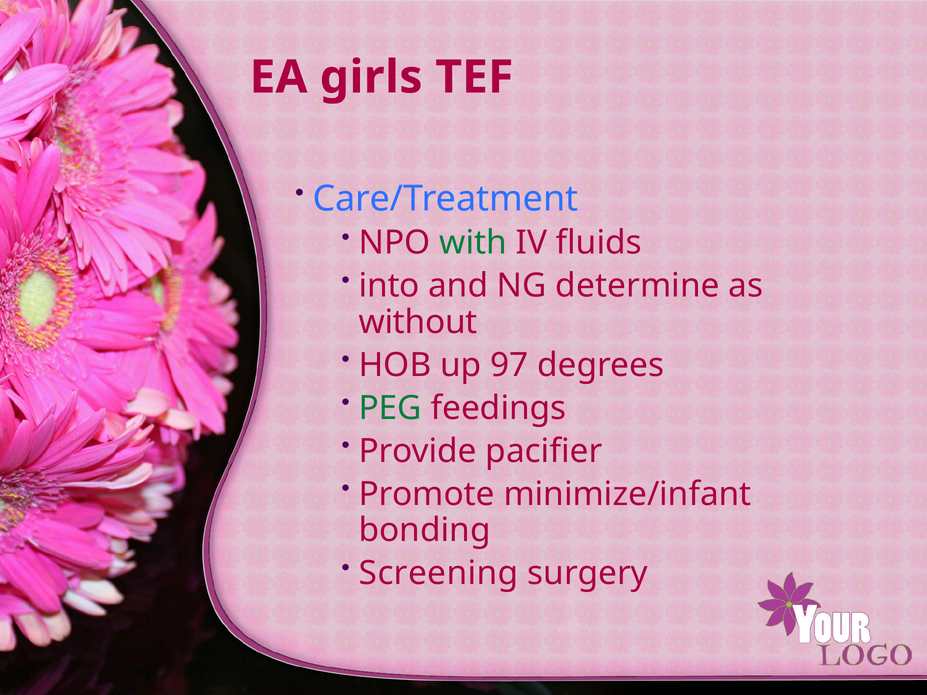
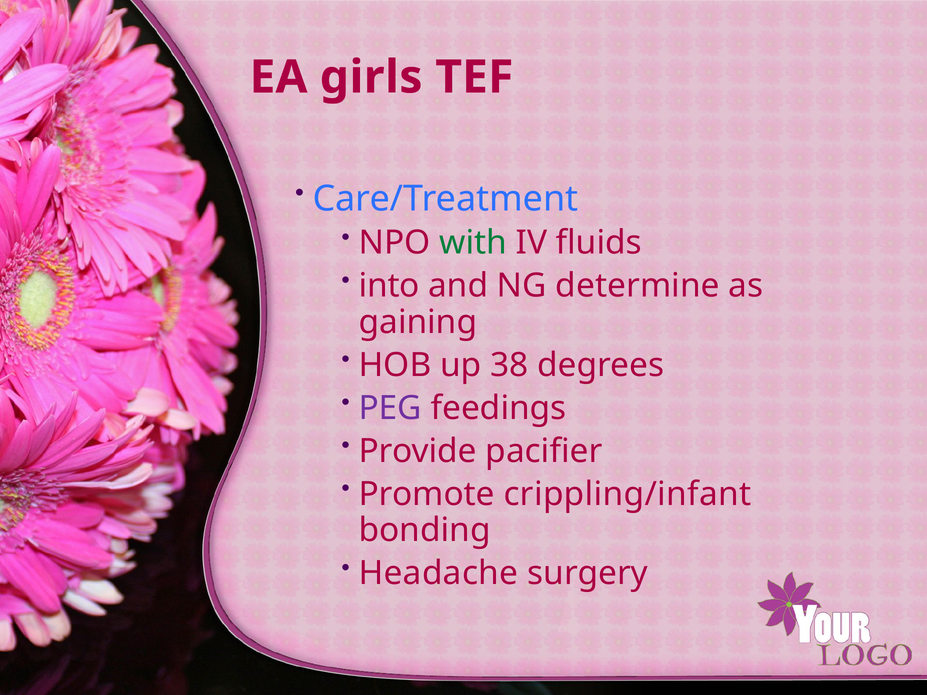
without: without -> gaining (418, 322)
97: 97 -> 38 (509, 365)
PEG colour: green -> purple (390, 408)
minimize/infant: minimize/infant -> crippling/infant (627, 494)
Screening: Screening -> Headache (438, 574)
